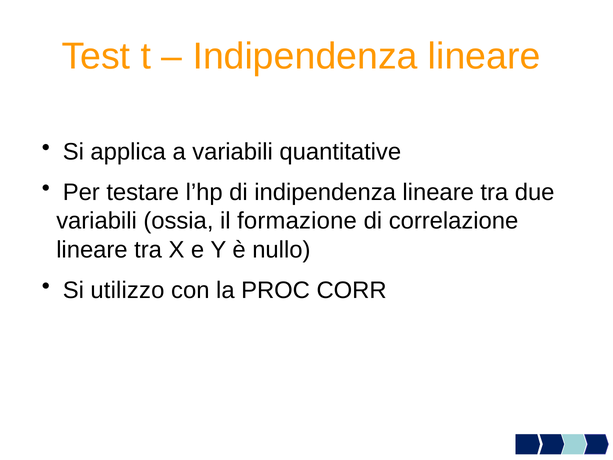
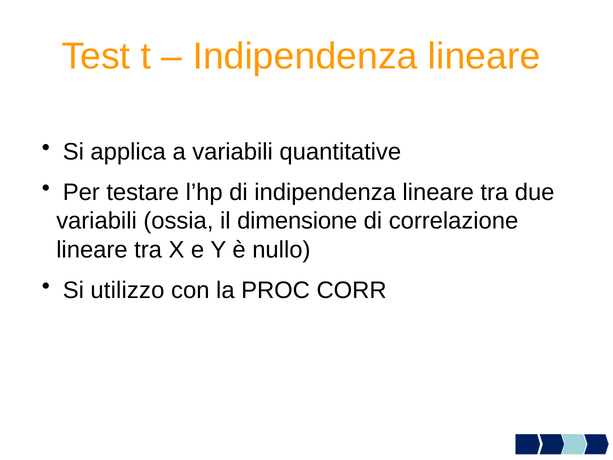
formazione: formazione -> dimensione (297, 221)
